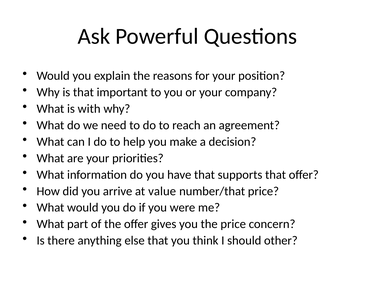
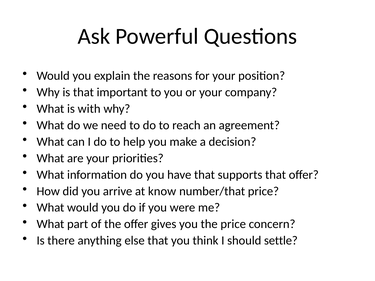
value: value -> know (162, 191)
other: other -> settle (281, 241)
